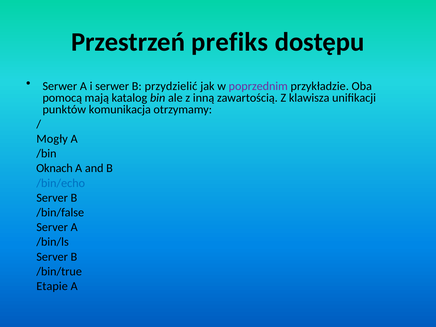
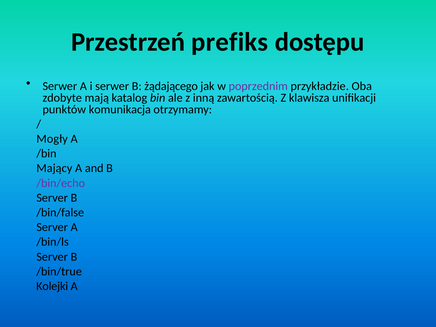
przydzielić: przydzielić -> żądającego (171, 86)
pomocą: pomocą -> zdobyte (62, 98)
Oknach: Oknach -> Mający (54, 168)
/bin/echo colour: blue -> purple (61, 183)
Etapie: Etapie -> Kolejki (52, 286)
